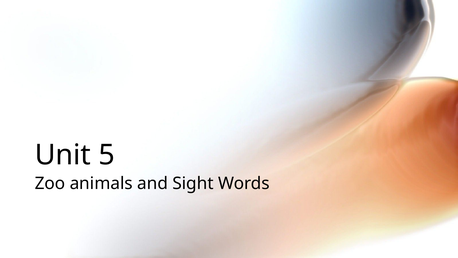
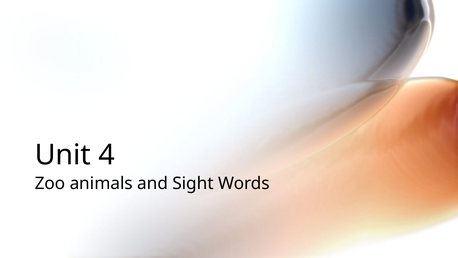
5: 5 -> 4 (107, 155)
